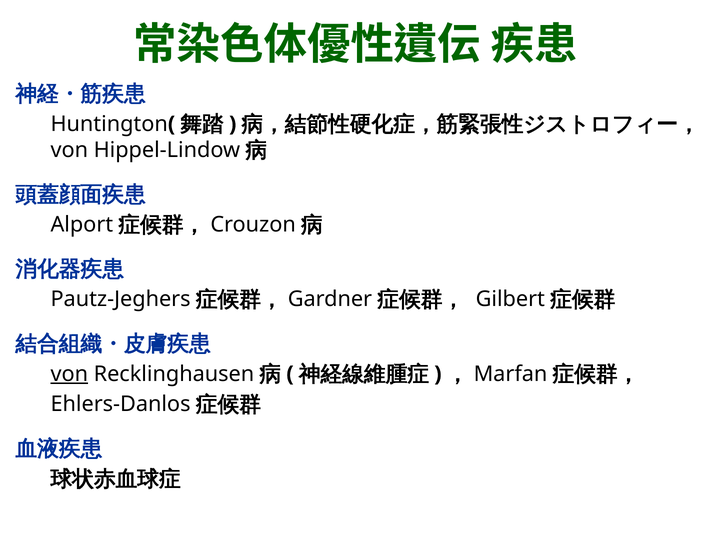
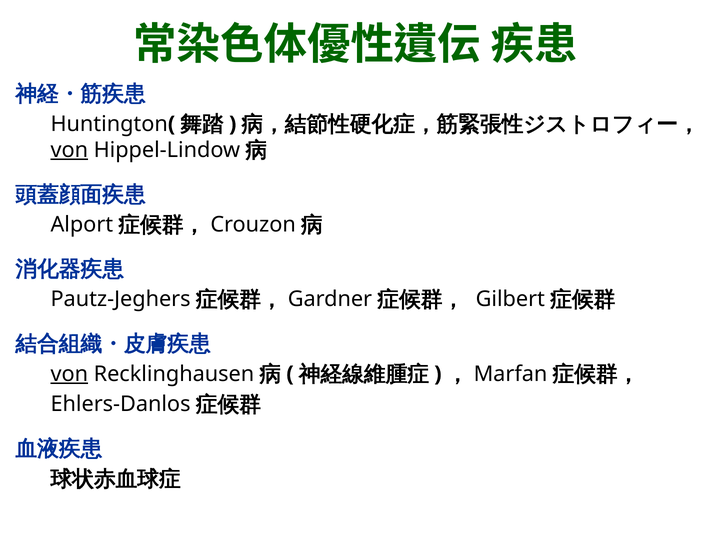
von underline: none -> present (69, 150)
